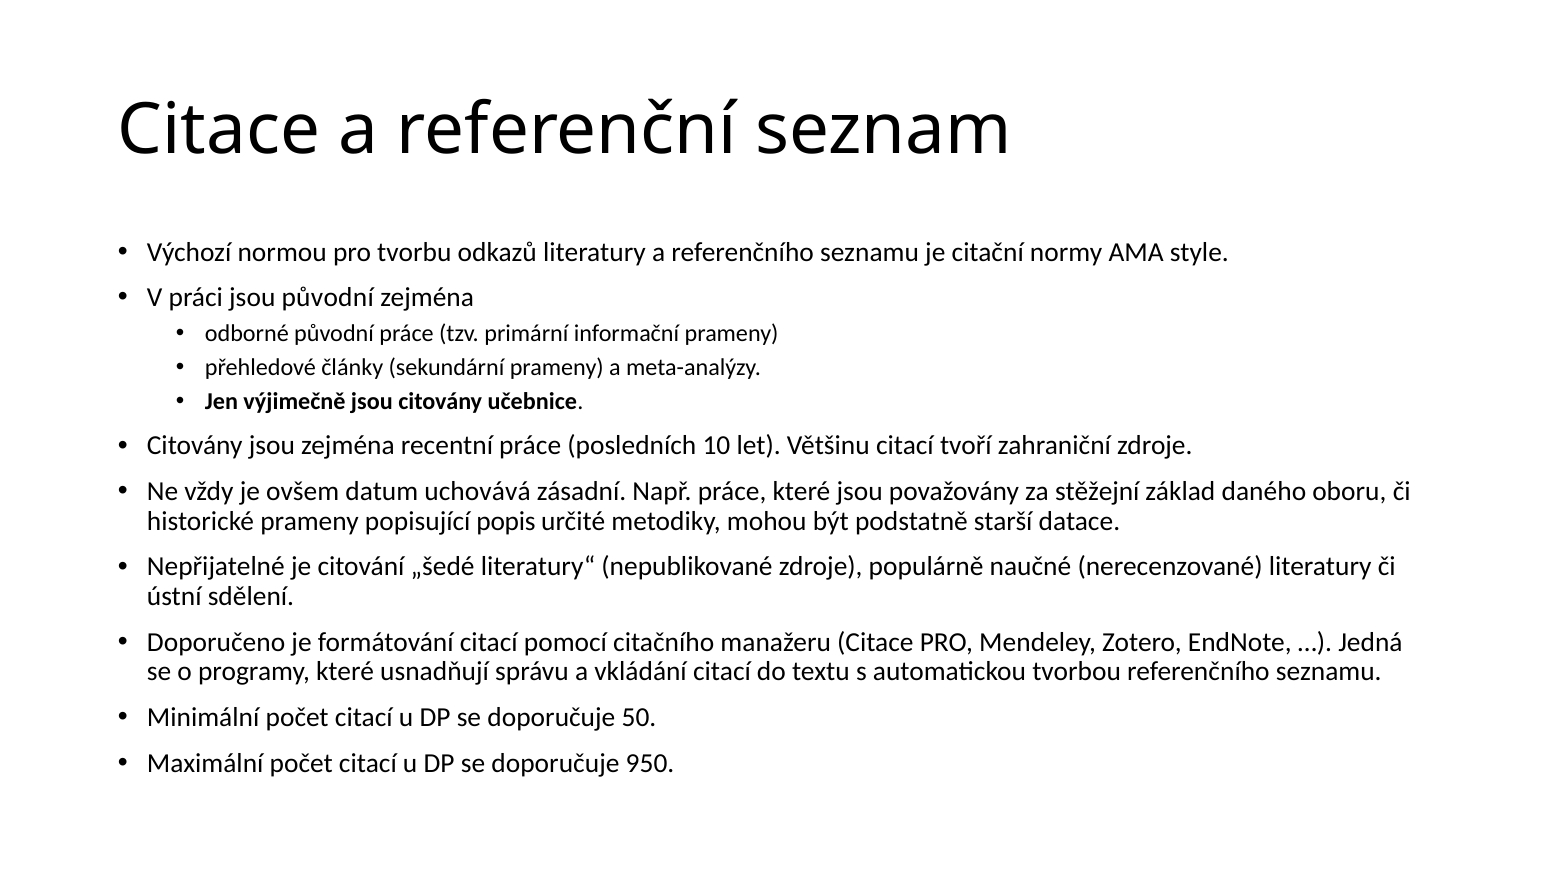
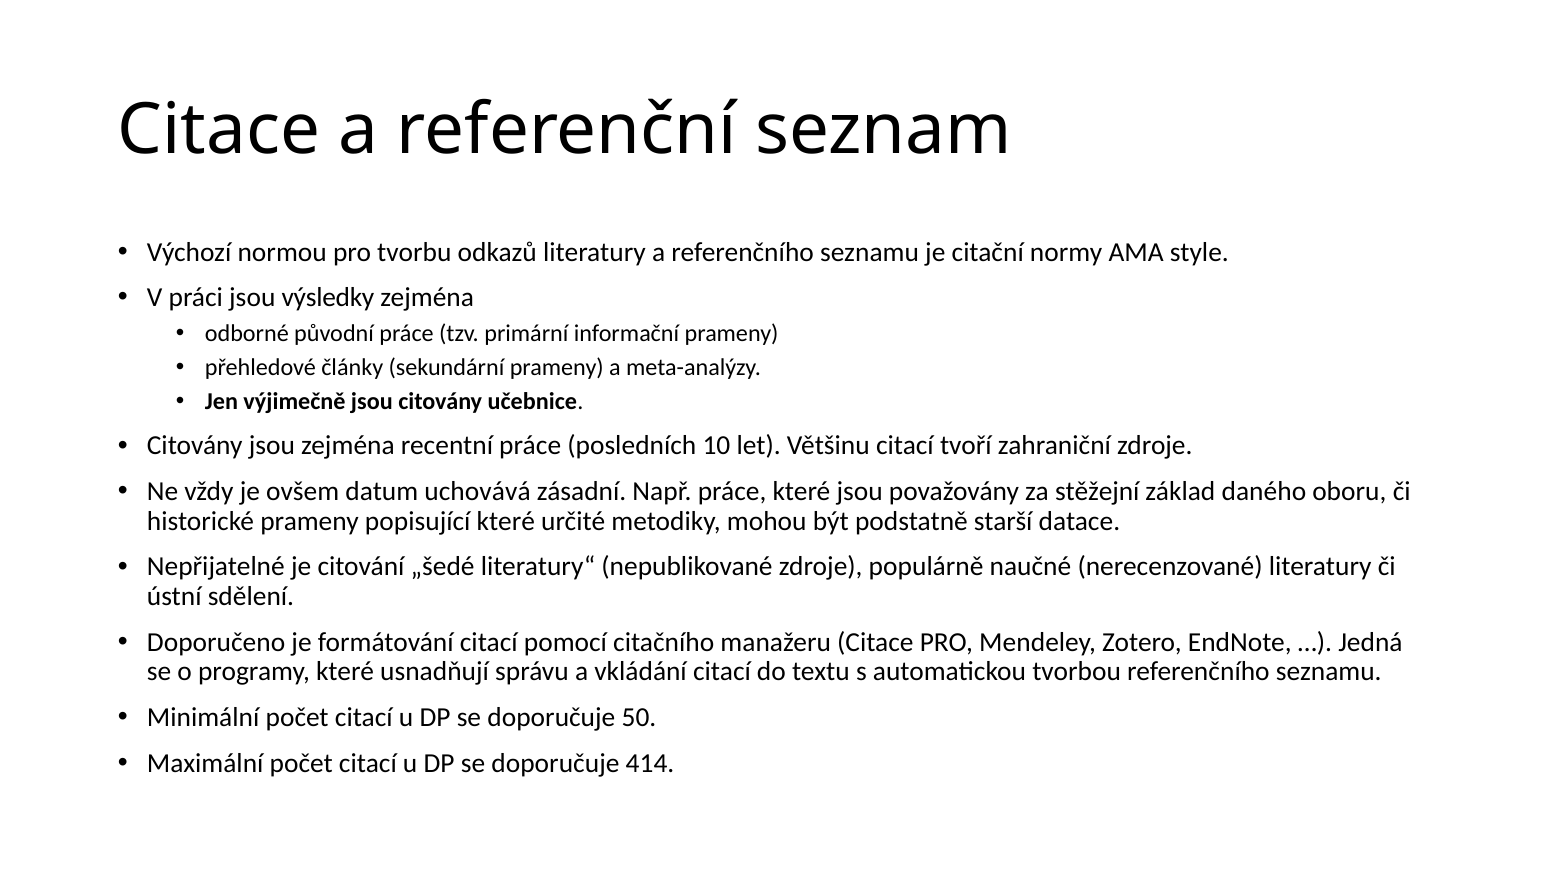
jsou původní: původní -> výsledky (328, 298)
popisující popis: popis -> které (506, 521)
950: 950 -> 414 (650, 763)
